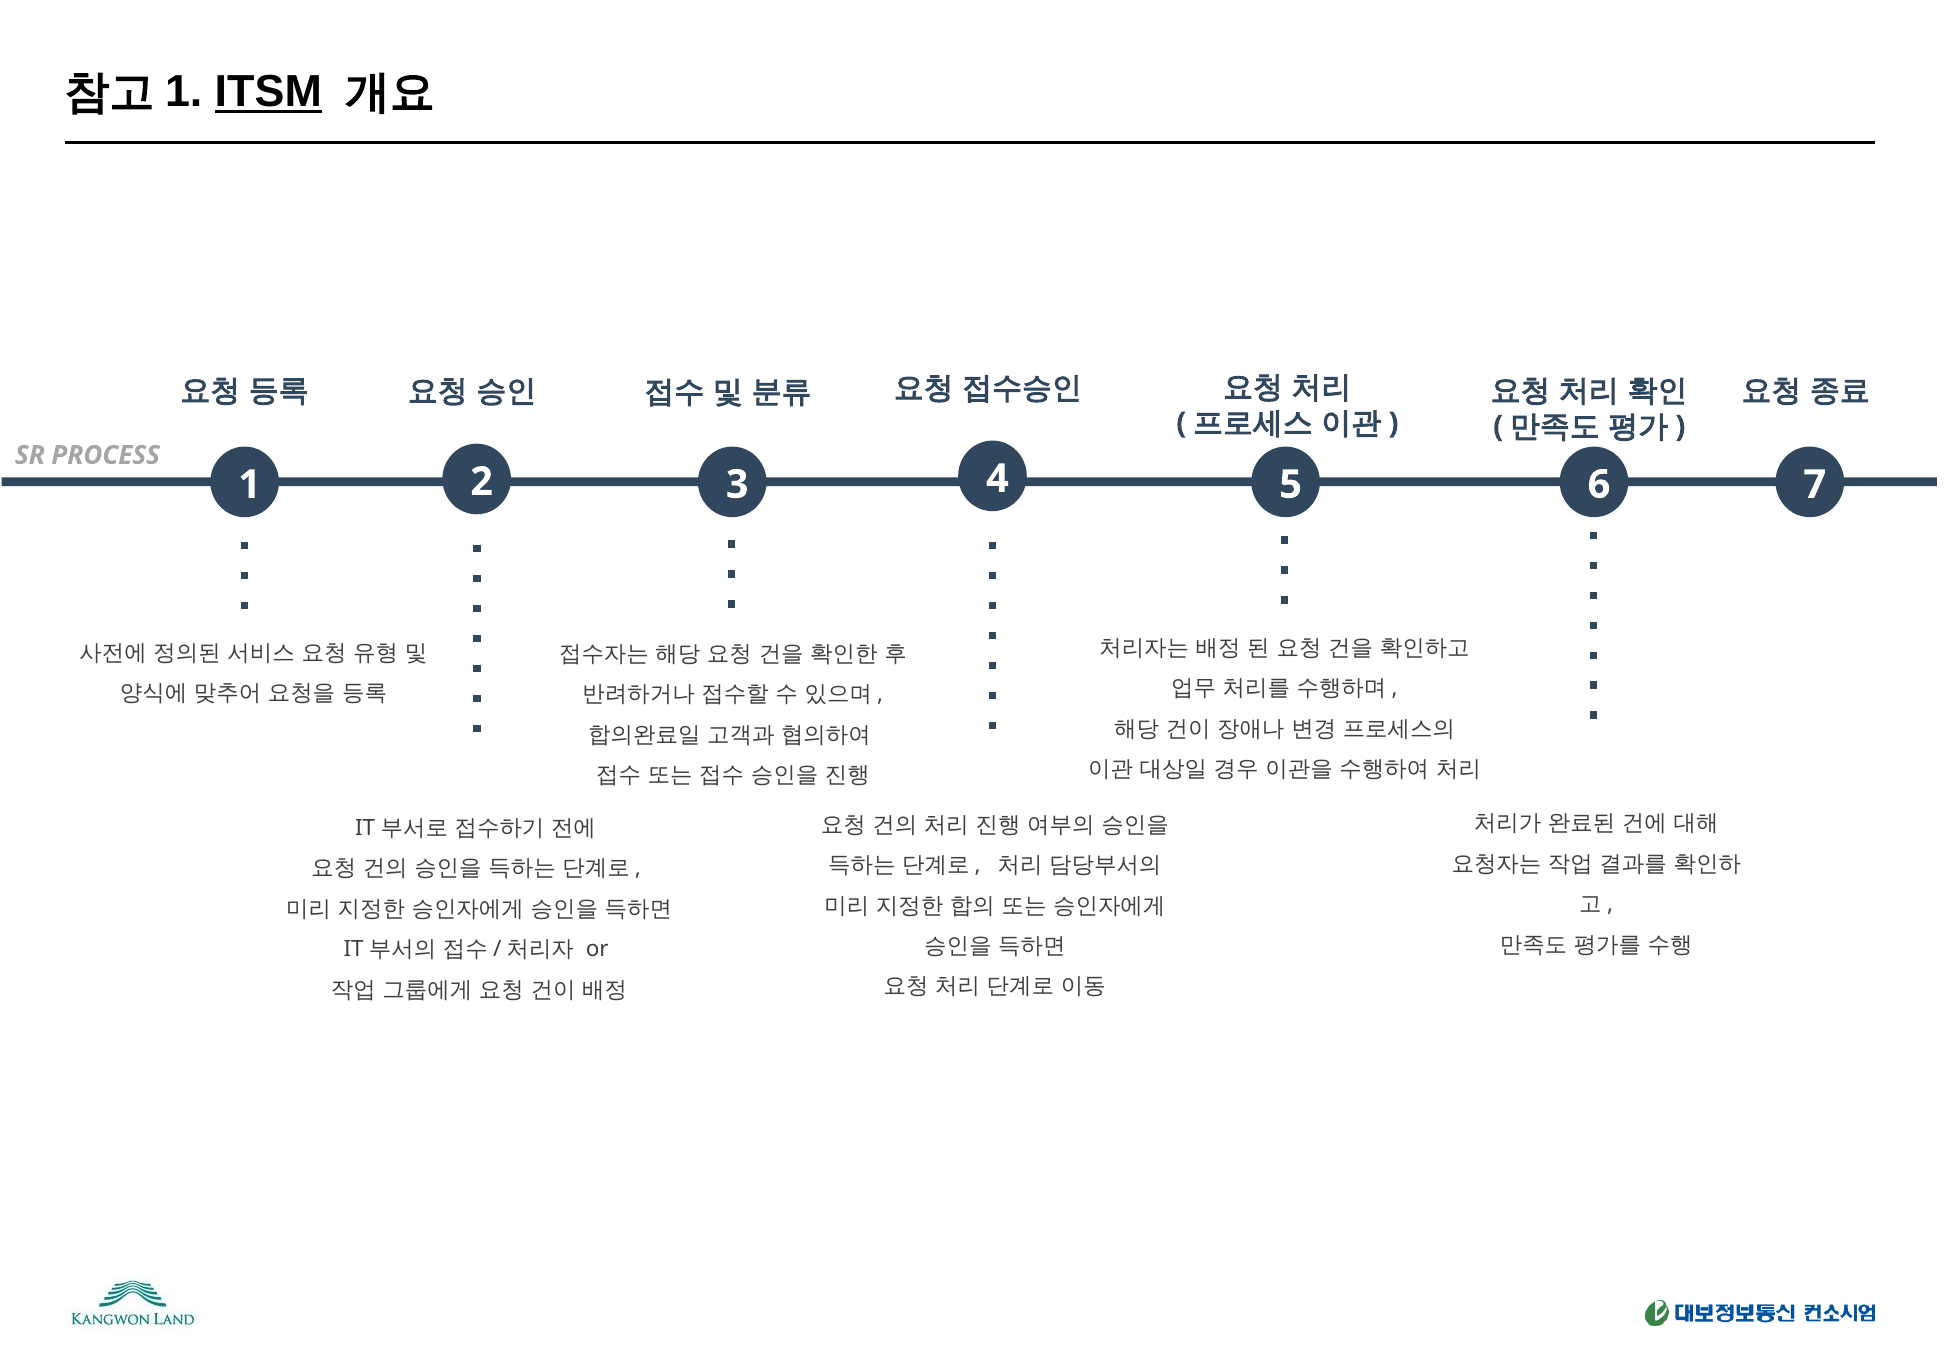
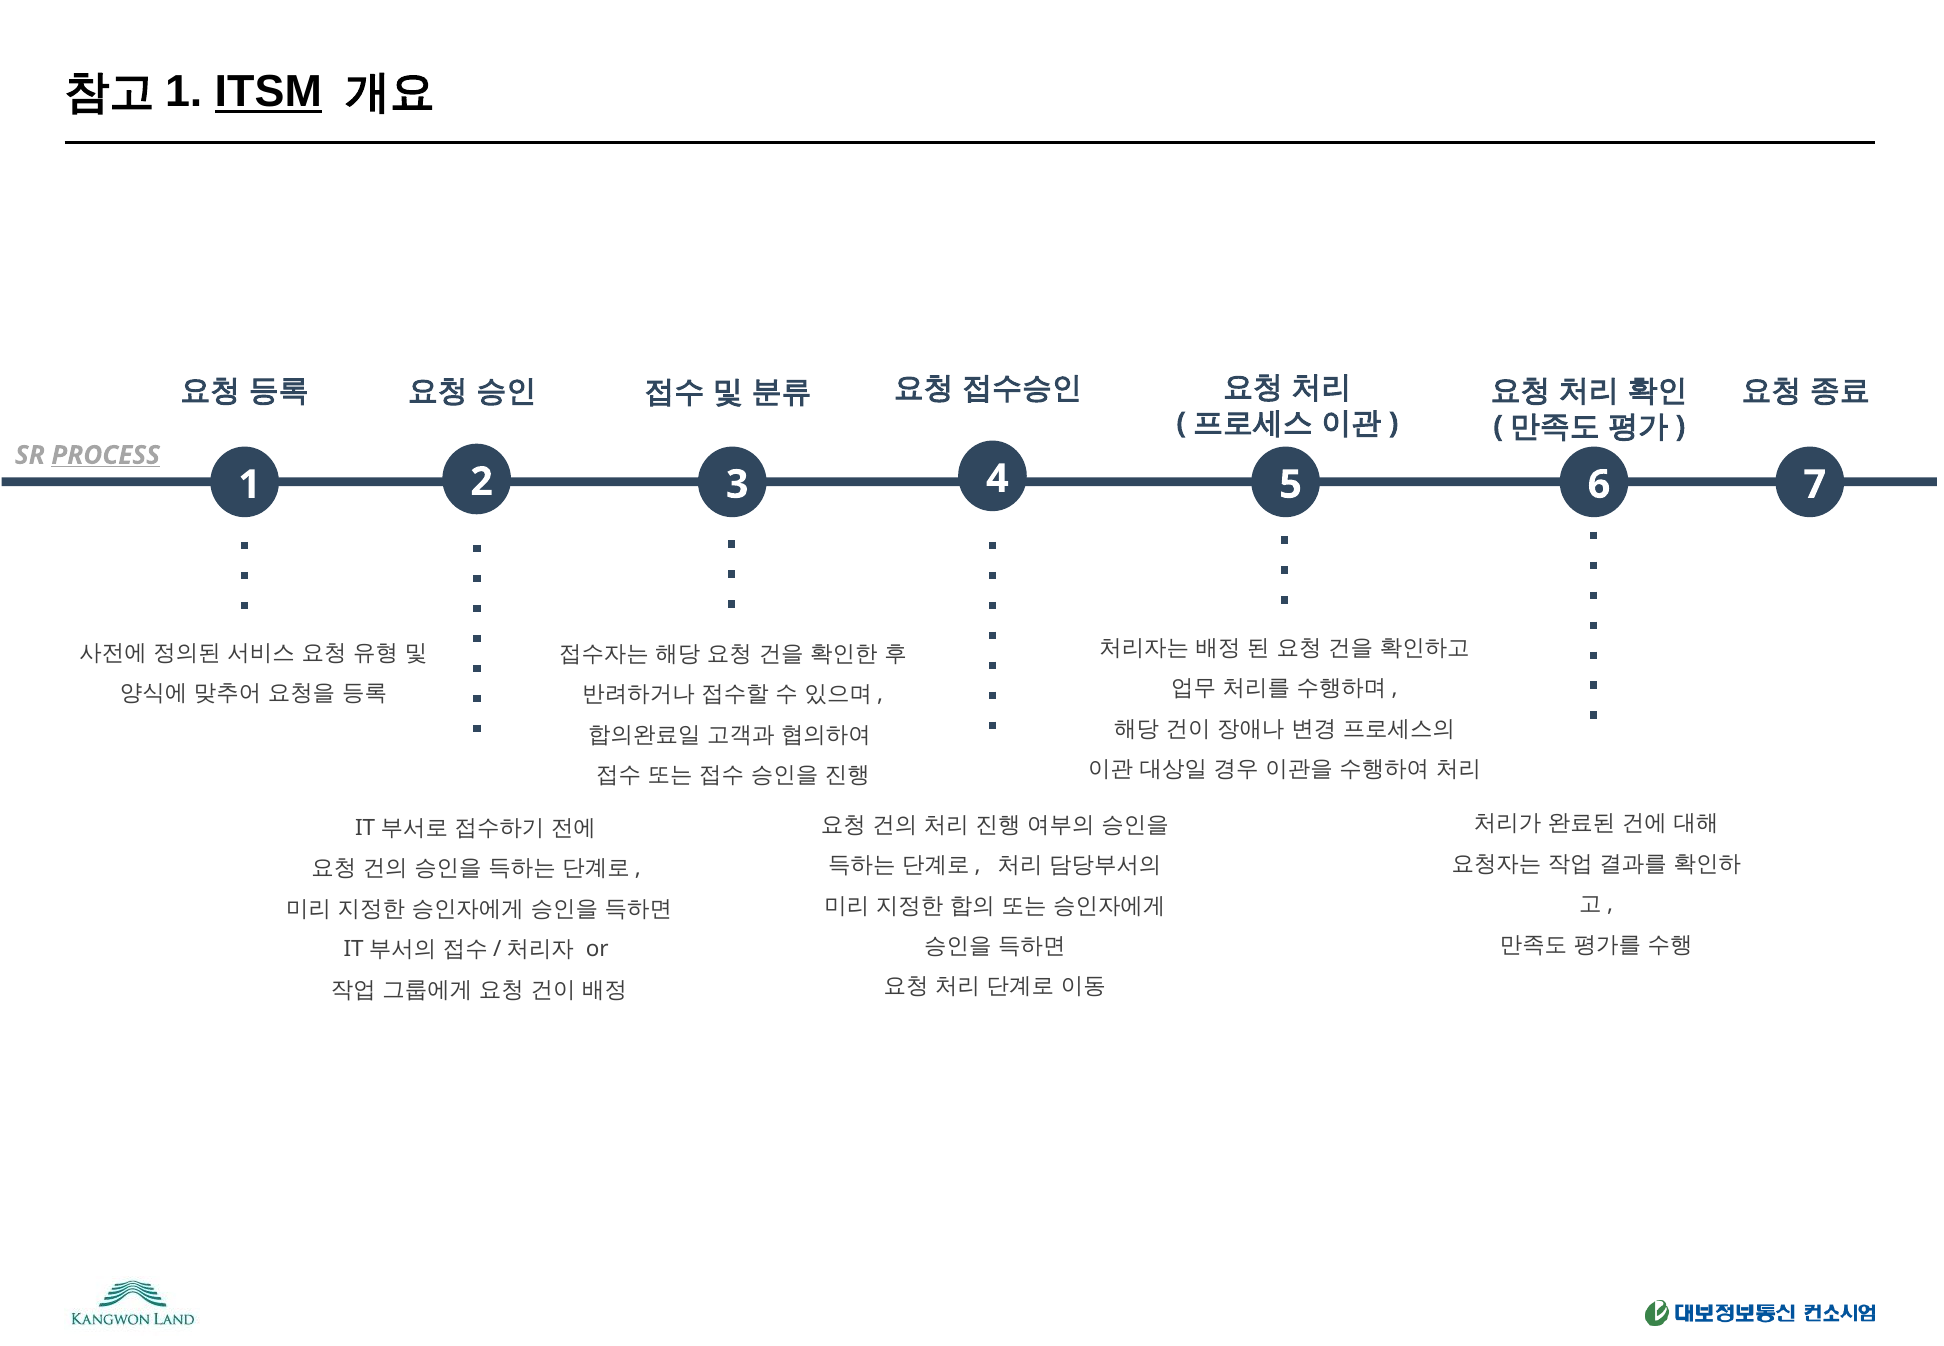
PROCESS underline: none -> present (106, 455)
